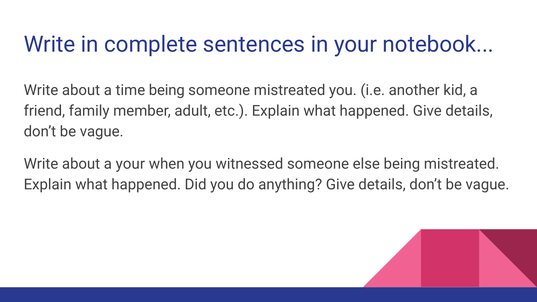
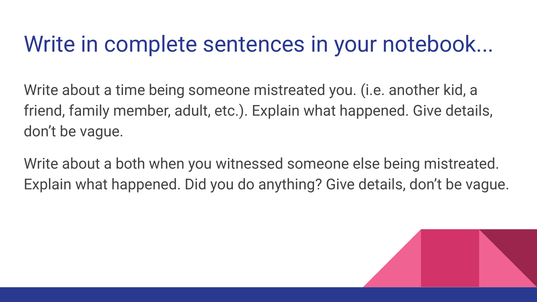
a your: your -> both (130, 164)
